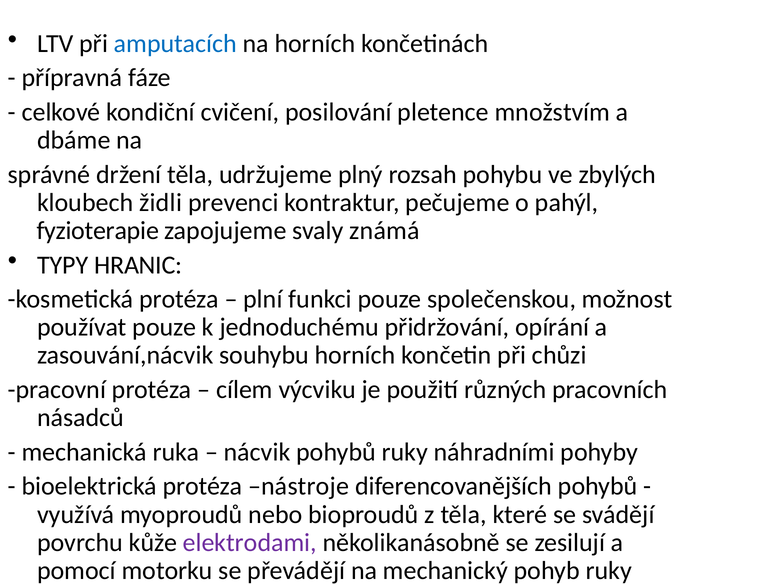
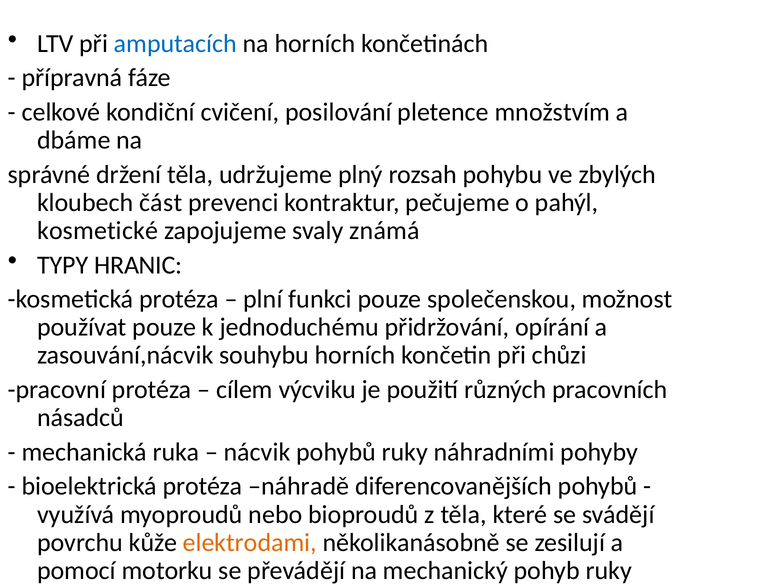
židli: židli -> část (161, 203)
fyzioterapie: fyzioterapie -> kosmetické (98, 231)
nástroje: nástroje -> náhradě (299, 486)
elektrodami colour: purple -> orange (250, 543)
